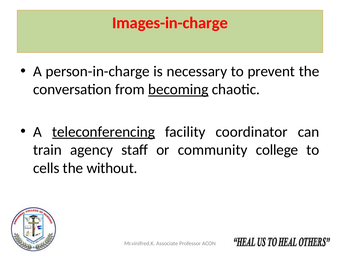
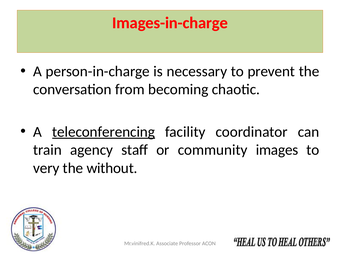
becoming underline: present -> none (178, 89)
college: college -> images (277, 150)
cells: cells -> very (46, 168)
